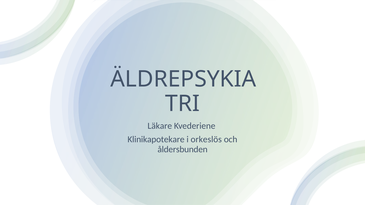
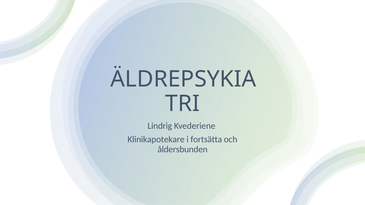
Läkare: Läkare -> Lindrig (160, 126)
orkeslös: orkeslös -> fortsätta (206, 140)
